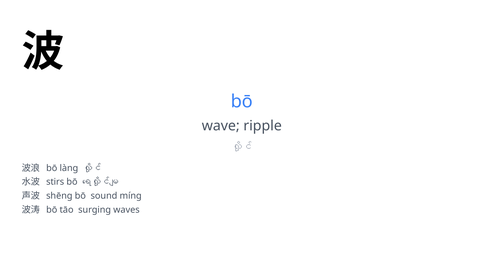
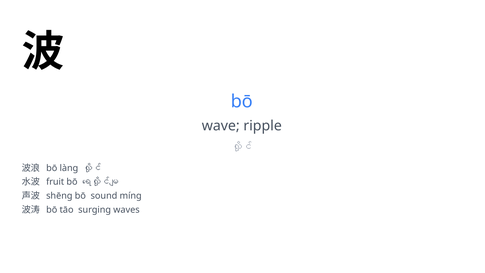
stirs: stirs -> fruit (55, 182)
